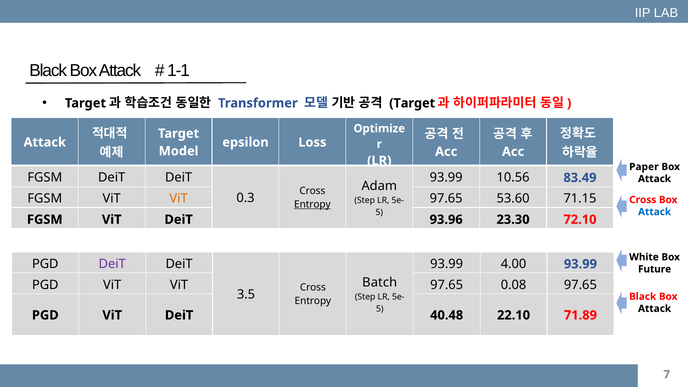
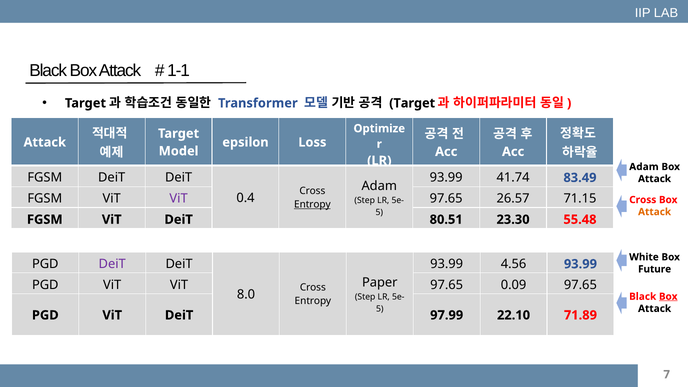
Paper: Paper -> Adam (644, 167)
10.56: 10.56 -> 41.74 (513, 178)
0.3: 0.3 -> 0.4 (246, 198)
ViT colour: orange -> purple (179, 199)
53.60: 53.60 -> 26.57 (513, 199)
Attack colour: blue -> orange (655, 212)
93.96: 93.96 -> 80.51 (446, 220)
72.10: 72.10 -> 55.48 (580, 220)
4.00: 4.00 -> 4.56 (514, 264)
Batch: Batch -> Paper (380, 283)
0.08: 0.08 -> 0.09 (514, 285)
3.5: 3.5 -> 8.0 (246, 294)
Box underline: none -> present (668, 297)
40.48: 40.48 -> 97.99 (447, 315)
